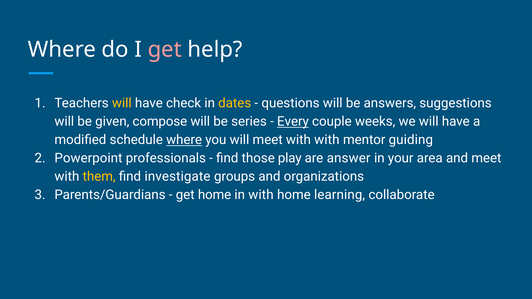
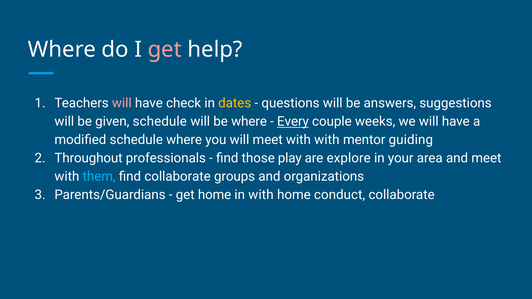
will colour: yellow -> pink (122, 103)
given compose: compose -> schedule (160, 122)
be series: series -> where (249, 122)
where underline: present -> none (184, 140)
Powerpoint: Powerpoint -> Throughout (89, 158)
answer: answer -> explore (349, 158)
them colour: yellow -> light blue (99, 177)
find investigate: investigate -> collaborate (178, 177)
learning: learning -> conduct (340, 195)
